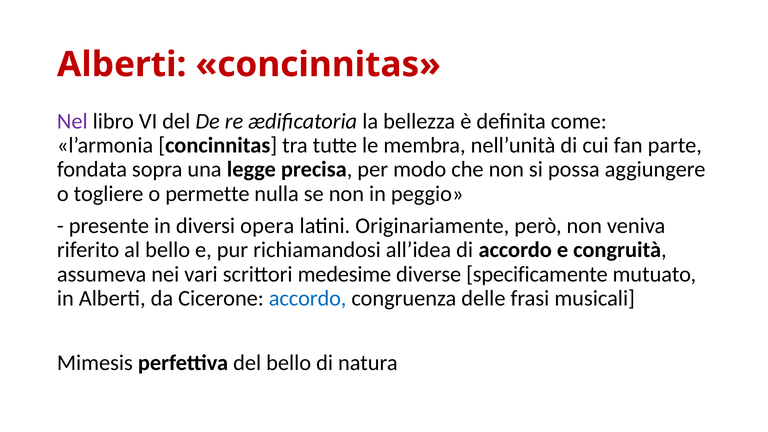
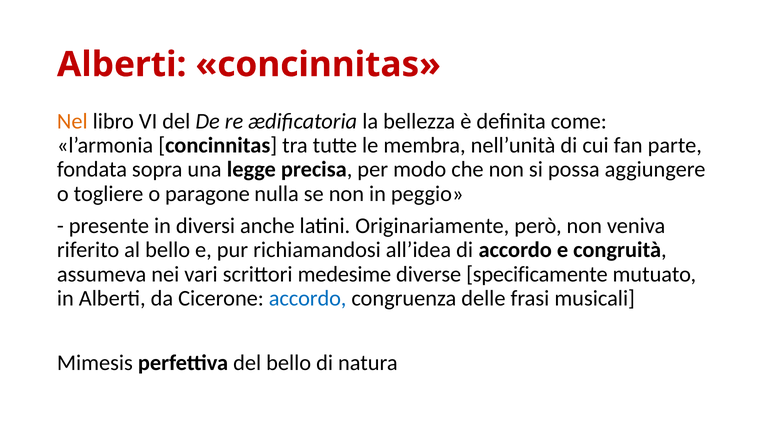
Nel colour: purple -> orange (72, 121)
permette: permette -> paragone (207, 194)
opera: opera -> anche (267, 226)
